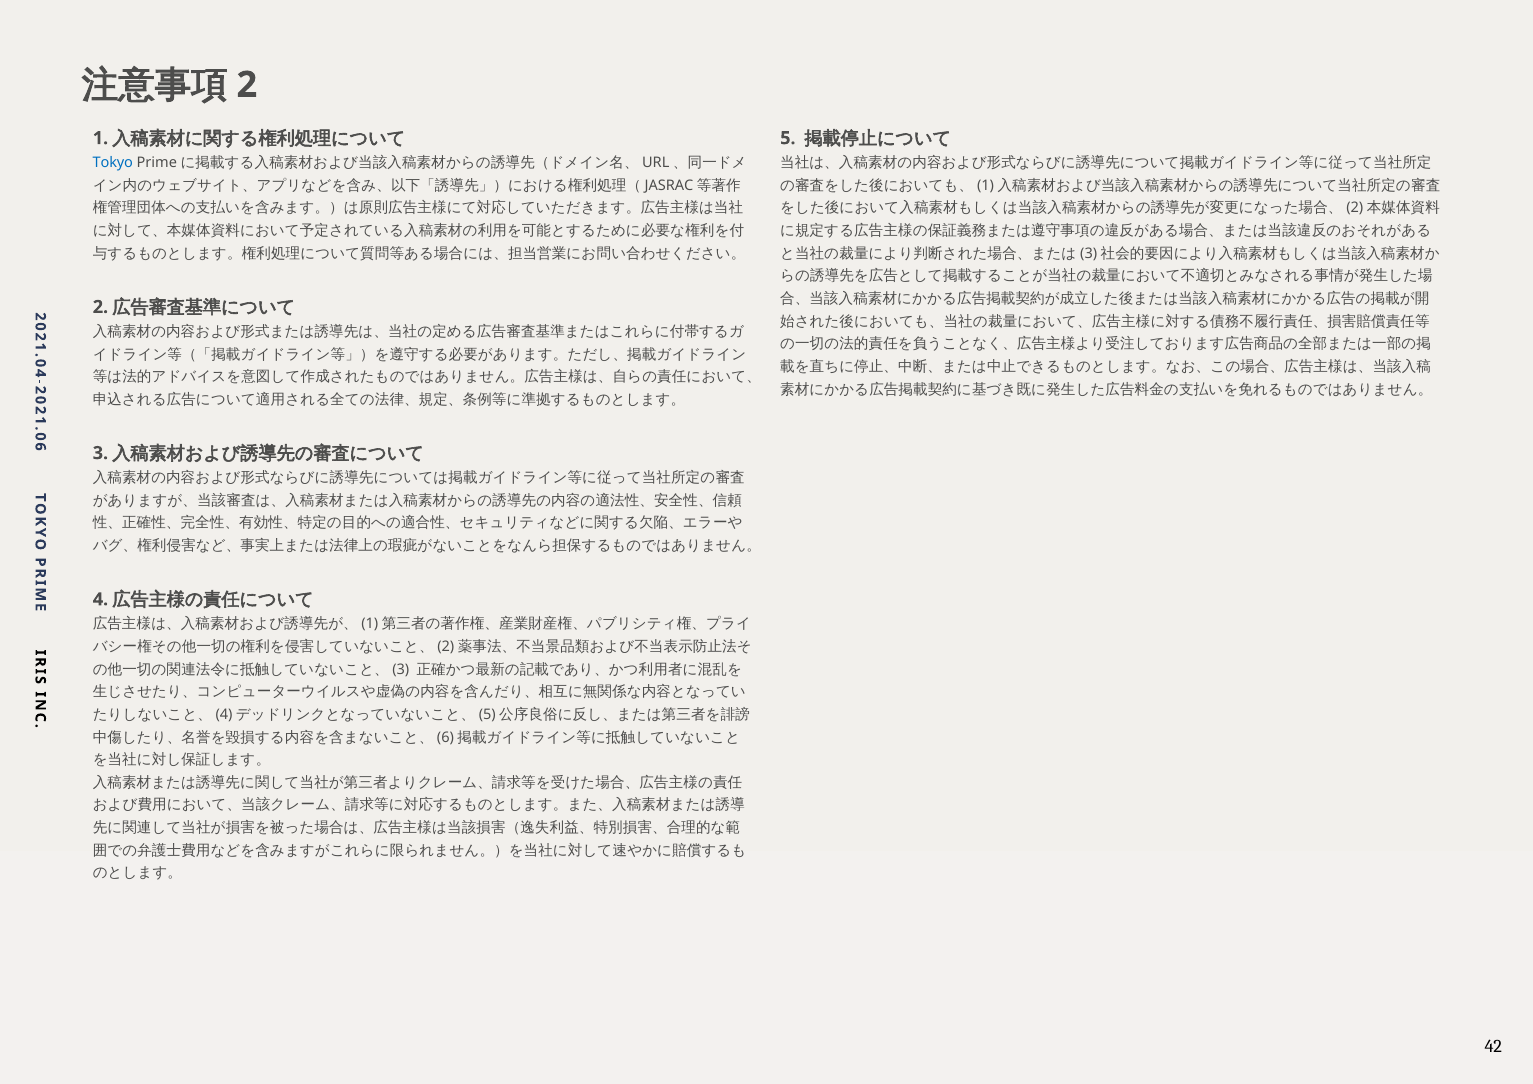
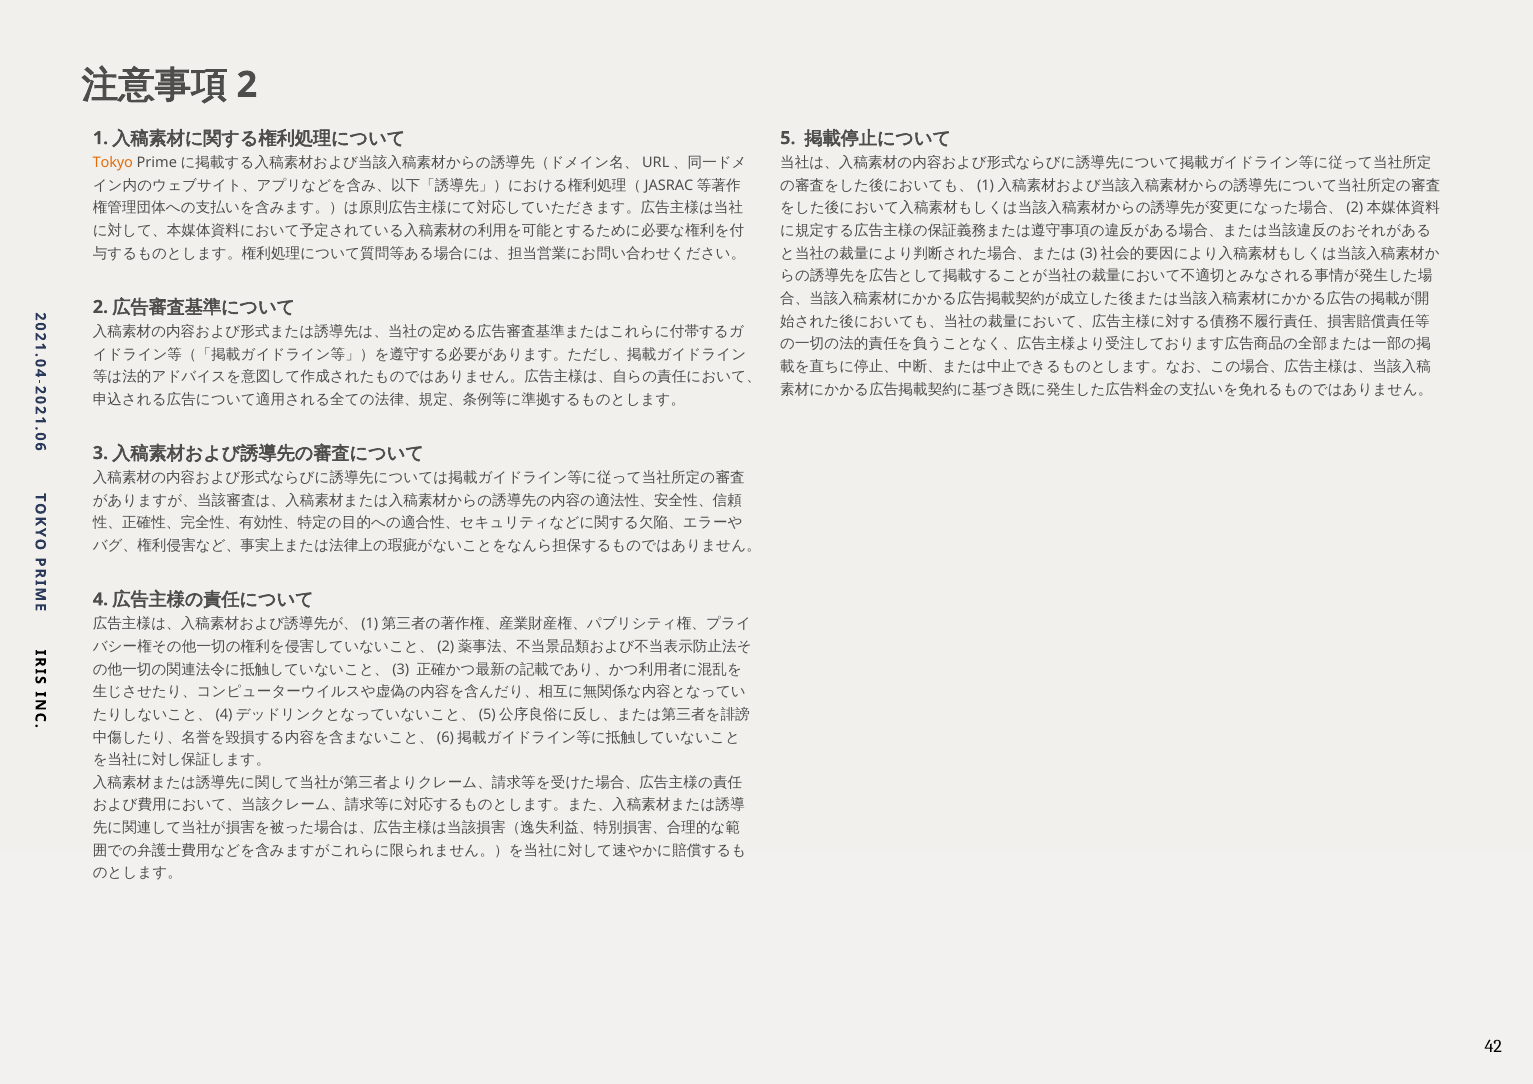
Tokyo colour: blue -> orange (113, 163)
